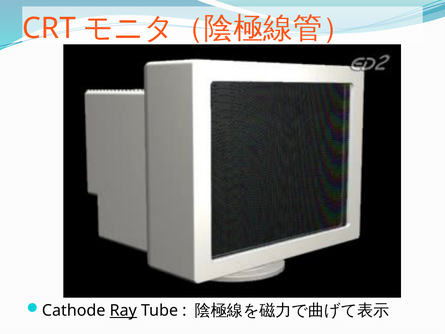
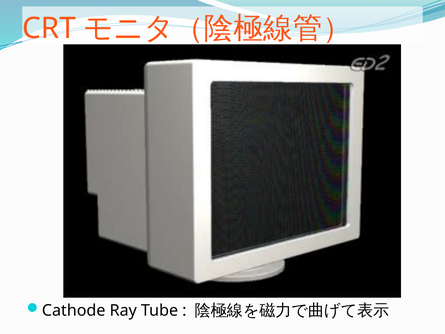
Ray underline: present -> none (123, 310)
